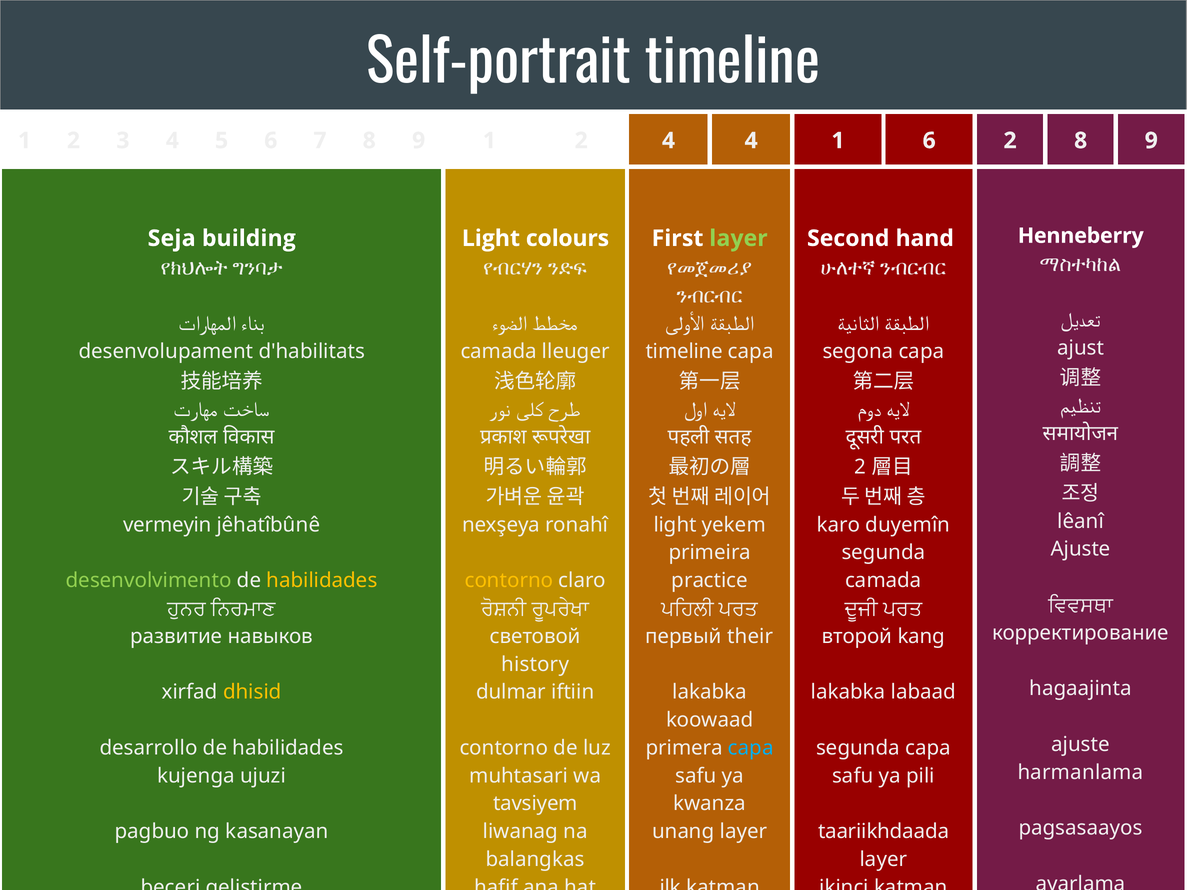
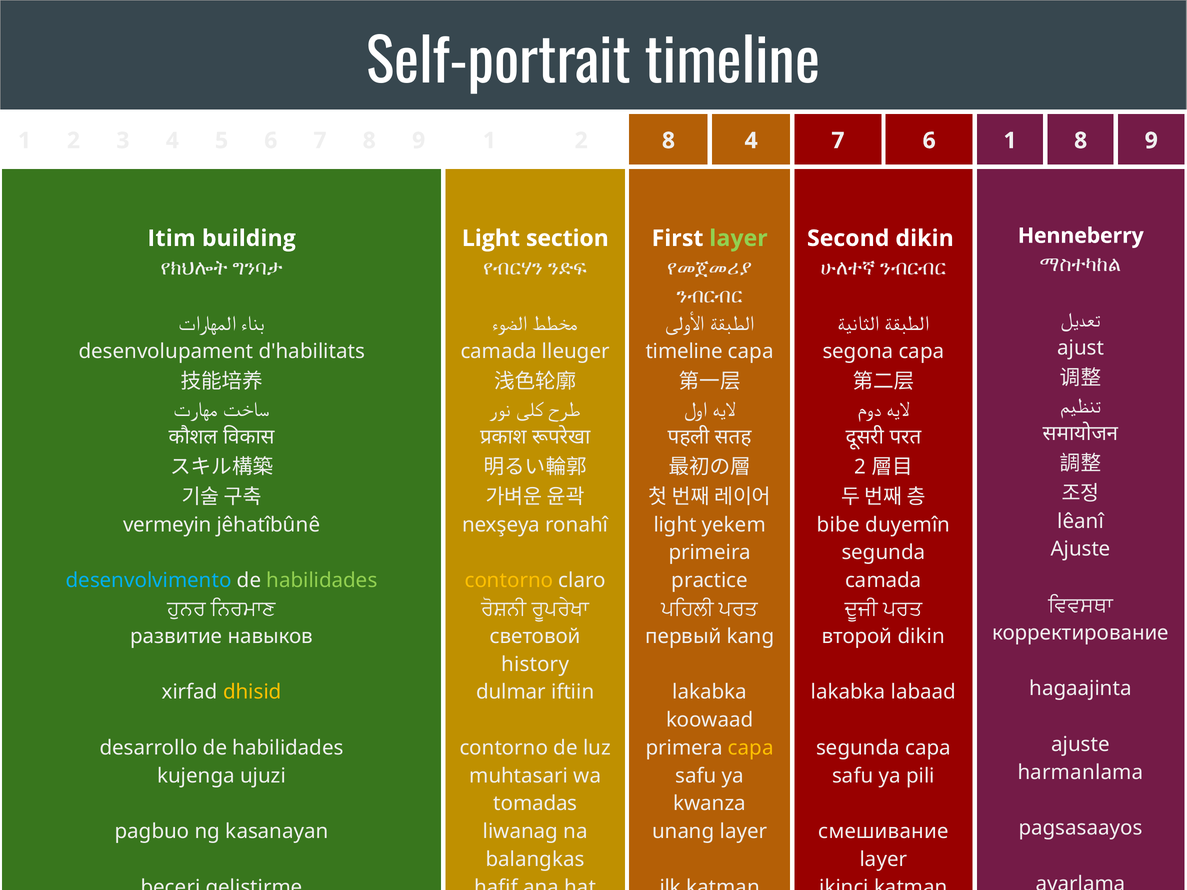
2 4: 4 -> 8 (668, 141)
4 1: 1 -> 7 (838, 141)
6 2: 2 -> 1 (1010, 141)
Seja: Seja -> Itim (172, 238)
colours: colours -> section (567, 238)
Second hand: hand -> dikin (925, 238)
karo: karo -> bibe (838, 525)
desenvolvimento colour: light green -> light blue (149, 581)
habilidades colour: yellow -> light green (322, 581)
their: their -> kang (750, 637)
второй kang: kang -> dikin (921, 637)
capa colour: light blue -> yellow (751, 748)
tavsiyem: tavsiyem -> tomadas (535, 804)
taariikhdaada: taariikhdaada -> смешивание (883, 832)
